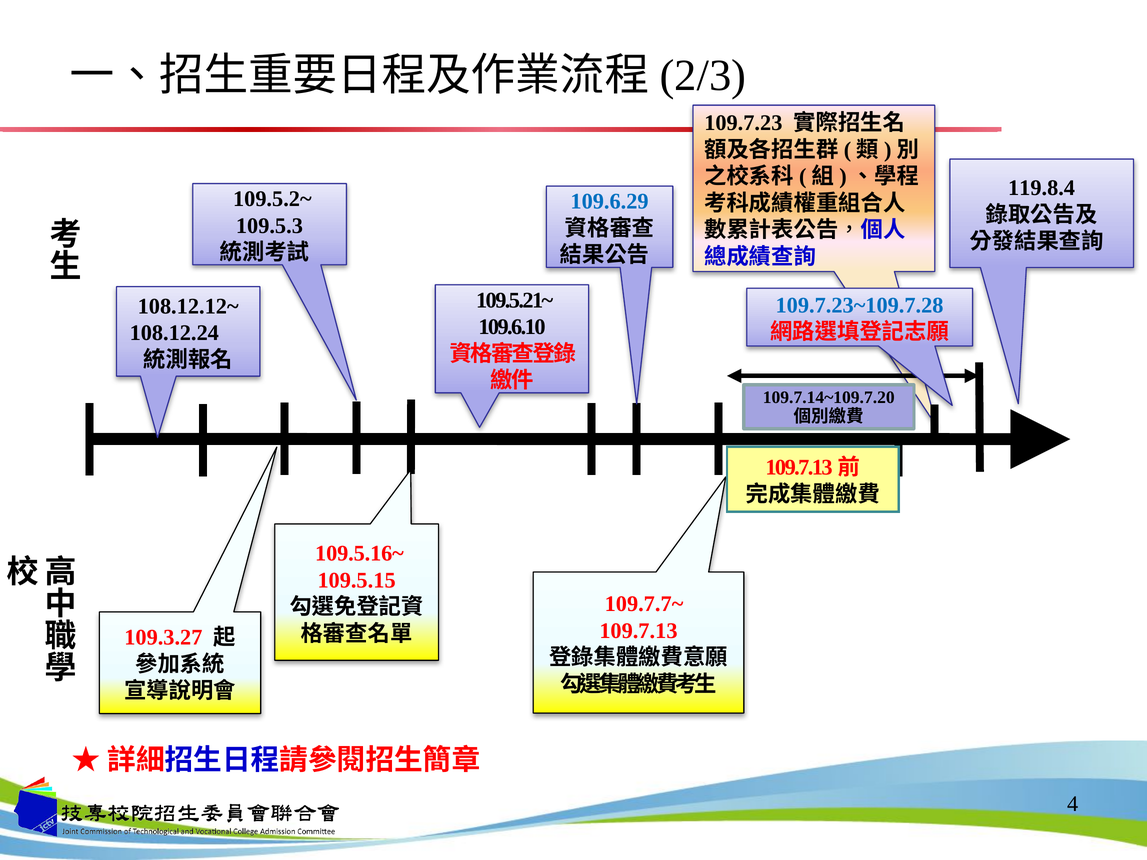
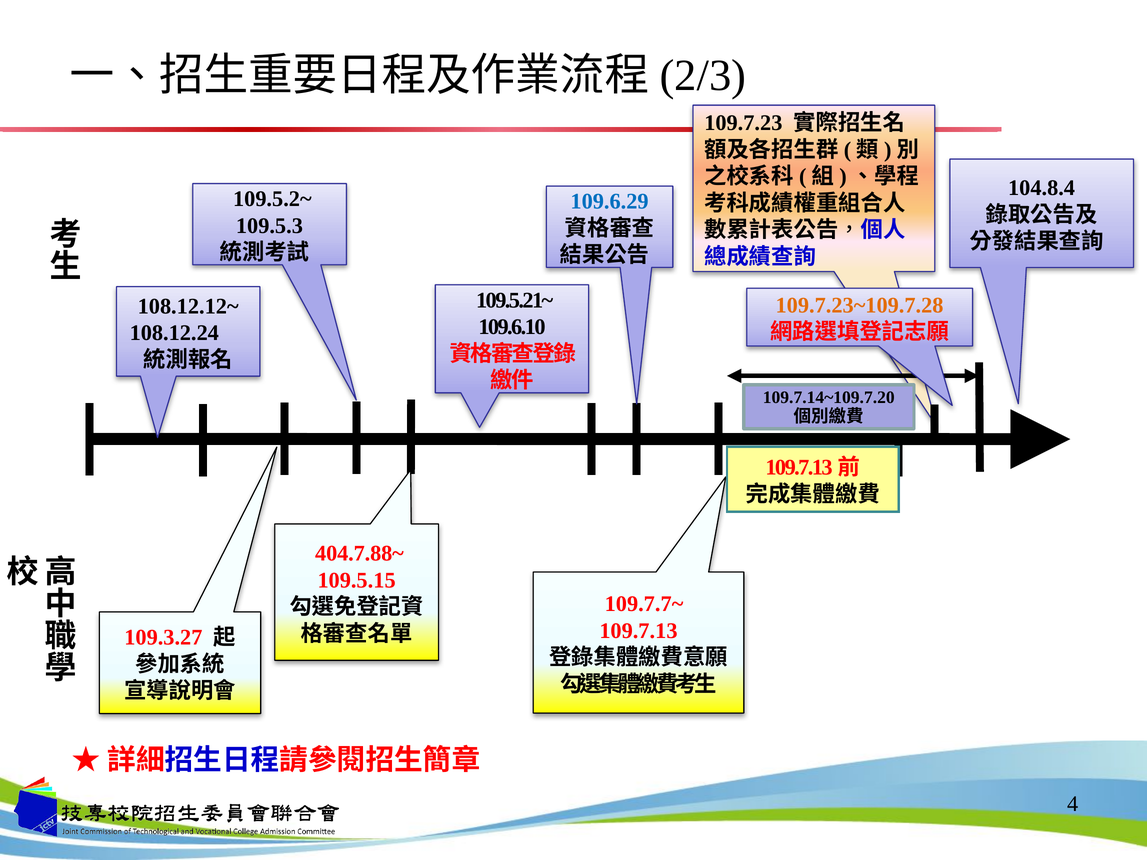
119.8.4: 119.8.4 -> 104.8.4 (1042, 188)
109.7.23~109.7.28 colour: blue -> orange (860, 305)
109.5.16~: 109.5.16~ -> 404.7.88~ (359, 554)
